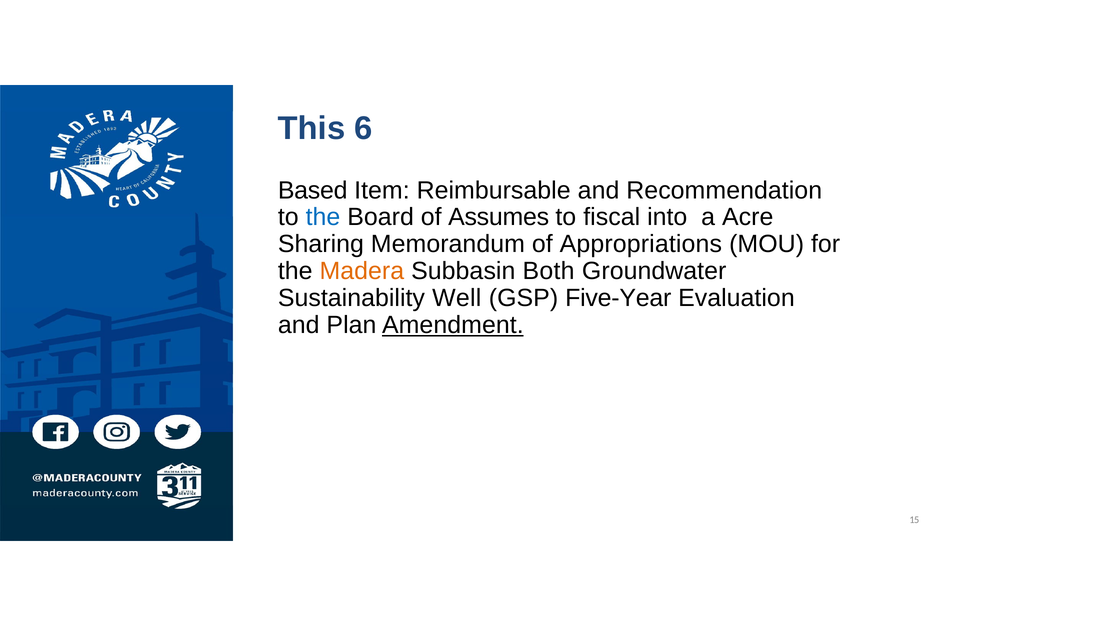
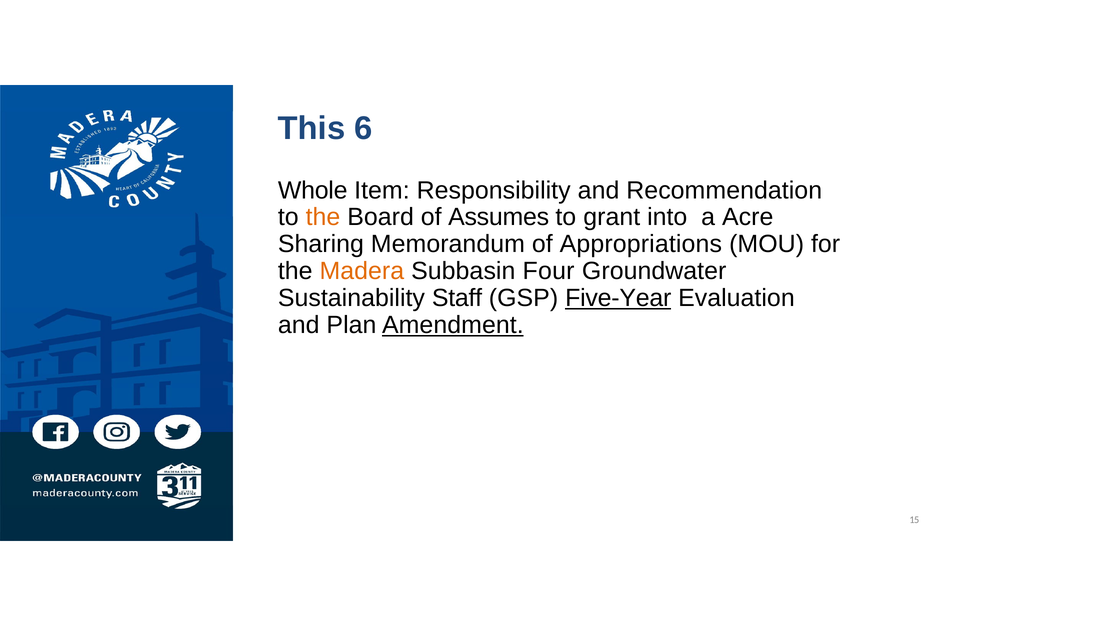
Based: Based -> Whole (313, 190)
Reimbursable: Reimbursable -> Responsibility (494, 190)
the colour: blue -> orange (323, 217)
fiscal: fiscal -> grant (612, 217)
Both: Both -> Four (549, 271)
Well: Well -> Staff (457, 298)
Five-Year underline: none -> present (618, 298)
